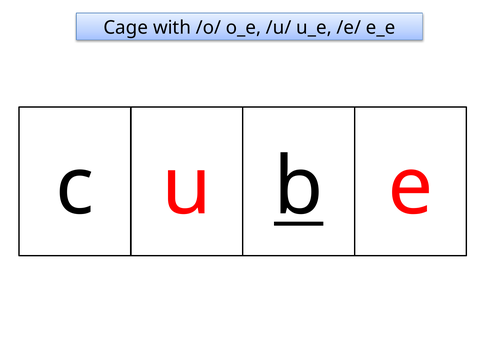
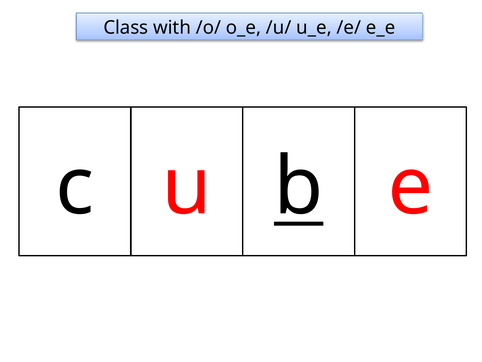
Cage: Cage -> Class (126, 28)
